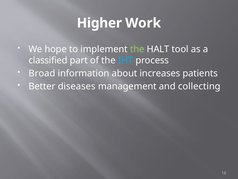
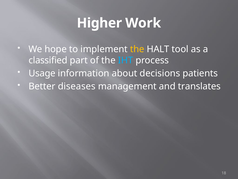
the colour: light green -> yellow (137, 49)
Broad: Broad -> Usage (42, 73)
increases: increases -> decisions (160, 73)
collecting: collecting -> translates (199, 86)
